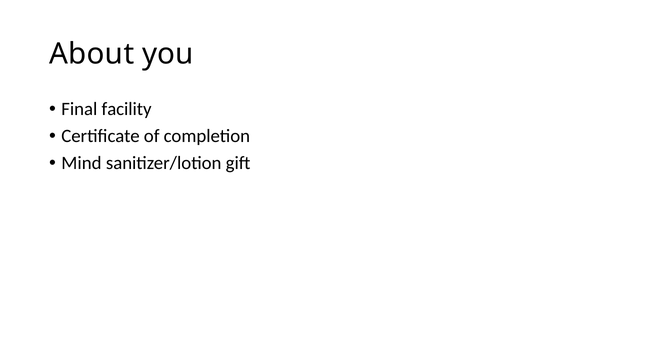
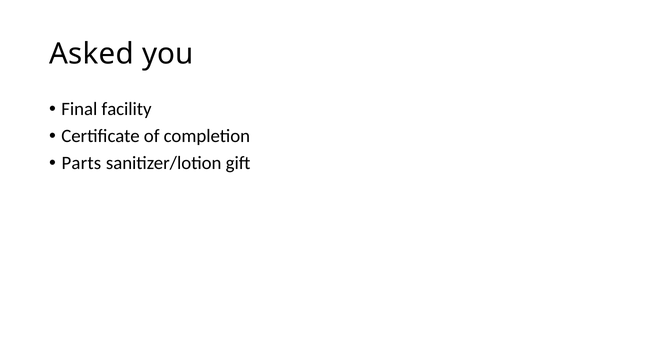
About: About -> Asked (92, 54)
Mind: Mind -> Parts (81, 163)
